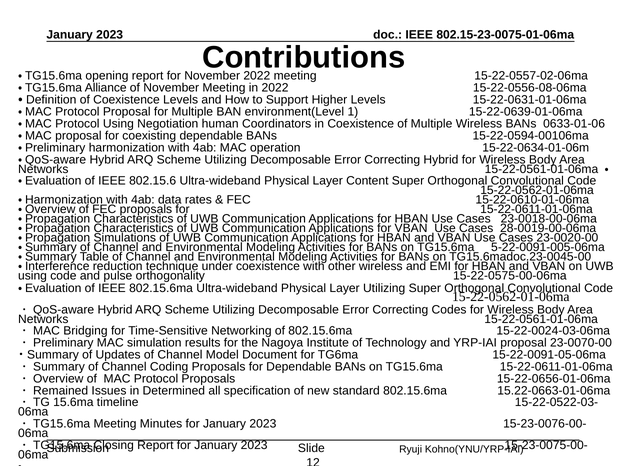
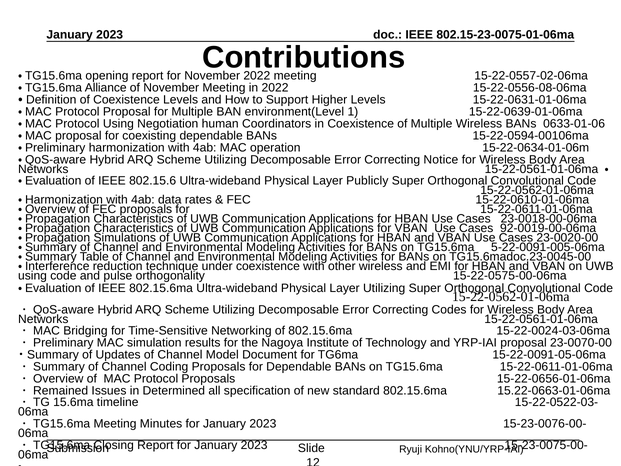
Correcting Hybrid: Hybrid -> Notice (441, 160)
Content: Content -> Publicly (367, 181)
28-0019-00-06ma: 28-0019-00-06ma -> 92-0019-00-06ma (548, 228)
